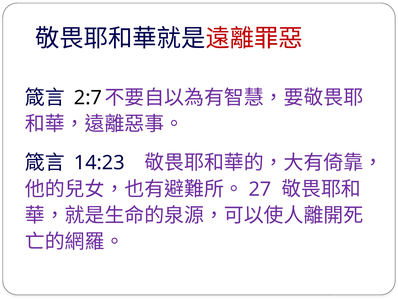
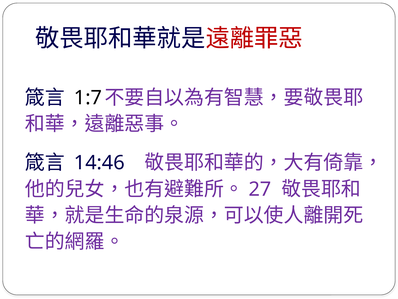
2:7: 2:7 -> 1:7 (88, 98)
14:23: 14:23 -> 14:46 (99, 163)
